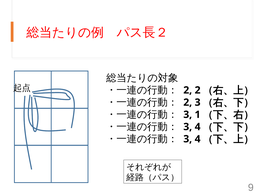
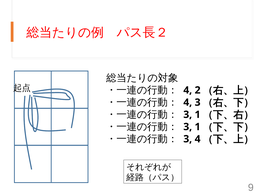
2: 2 -> 4 (188, 90)
2: 2 -> 4 (188, 103)
4: 4 -> 1 (198, 127)
